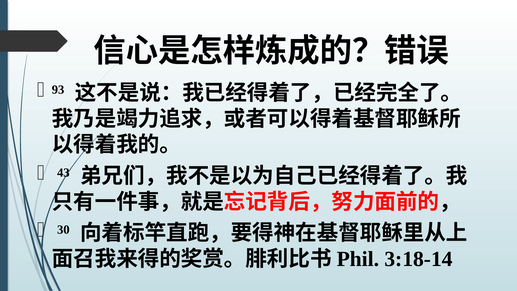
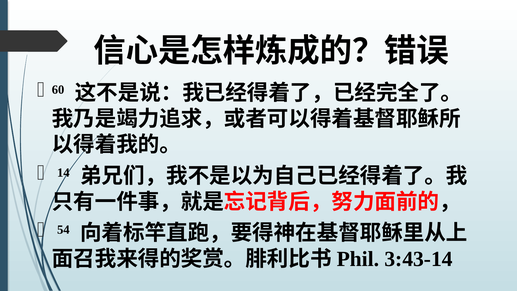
93: 93 -> 60 (58, 90)
43: 43 -> 14 (63, 172)
30: 30 -> 54 (63, 230)
3:18-14: 3:18-14 -> 3:43-14 (419, 259)
